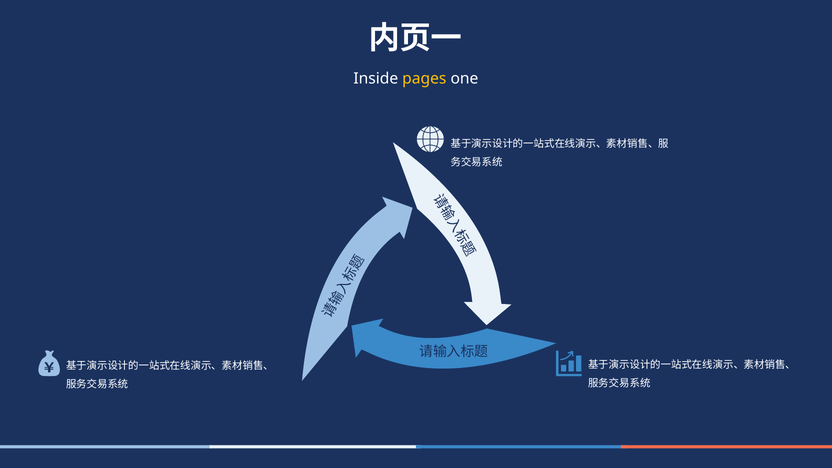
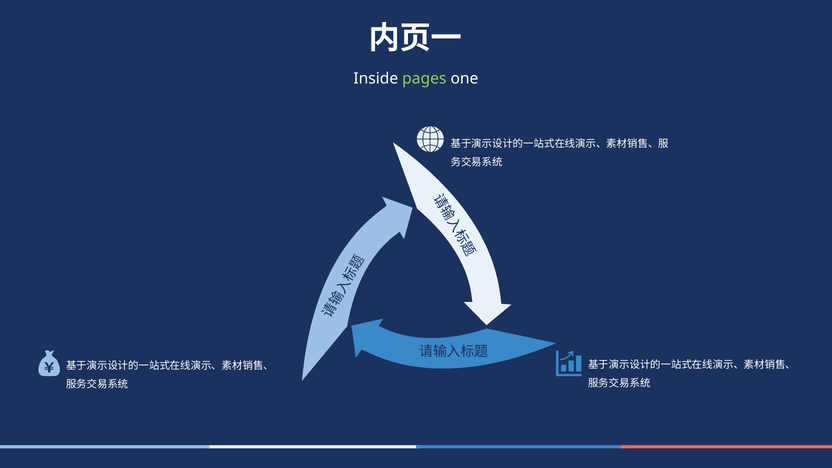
pages colour: yellow -> light green (424, 79)
